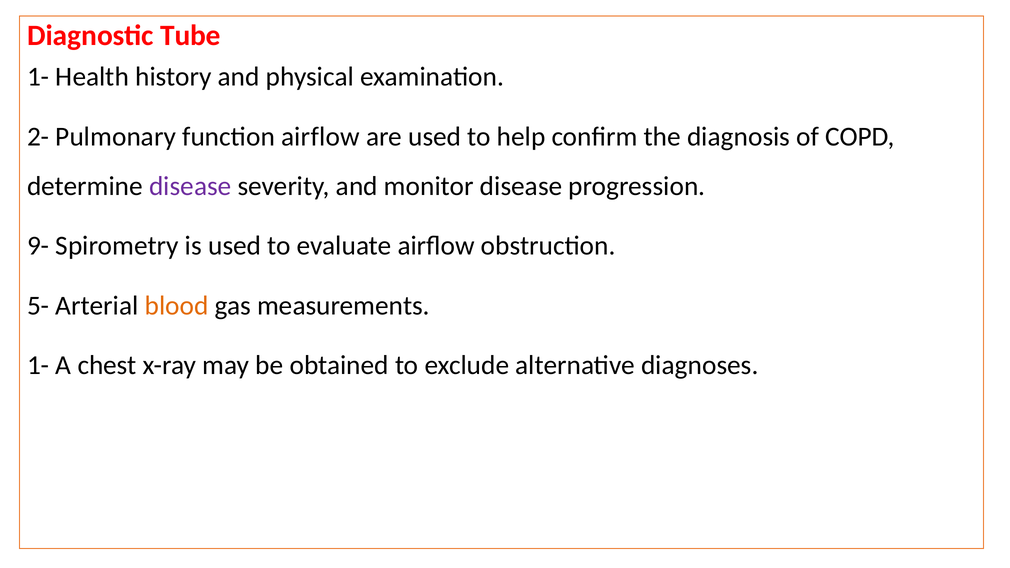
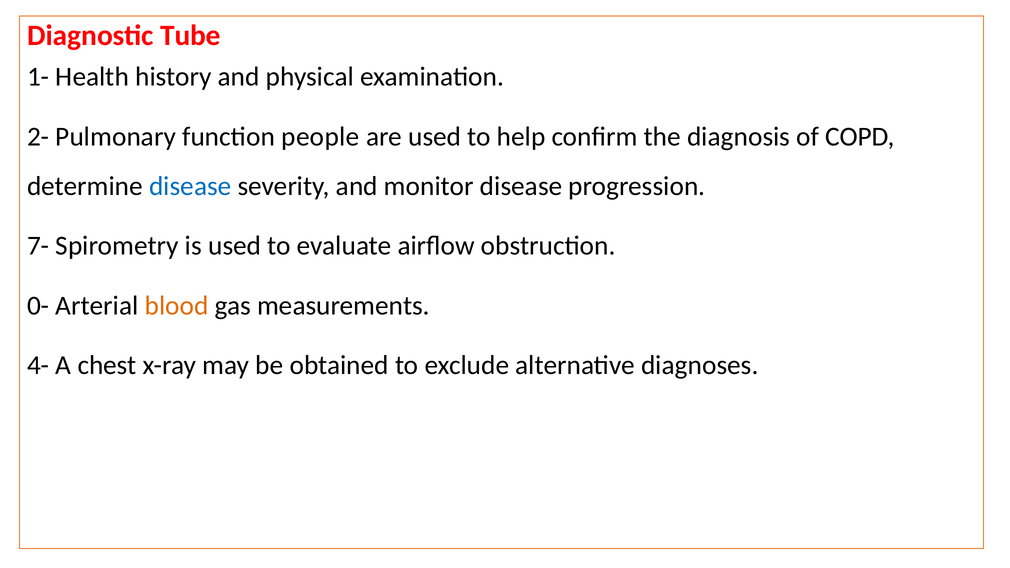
function airflow: airflow -> people (320, 137)
disease colour: purple -> blue (190, 186)
9-: 9- -> 7- (38, 246)
5-: 5- -> 0- (38, 306)
1-: 1- -> 4- (38, 365)
